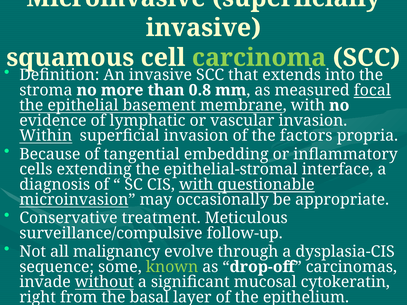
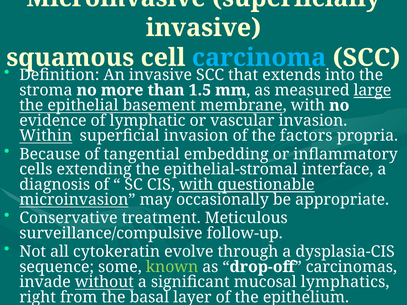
carcinoma colour: light green -> light blue (259, 58)
0.8: 0.8 -> 1.5 (200, 90)
focal: focal -> large (372, 90)
malignancy: malignancy -> cytokeratin (117, 252)
cytokeratin: cytokeratin -> lymphatics (345, 282)
